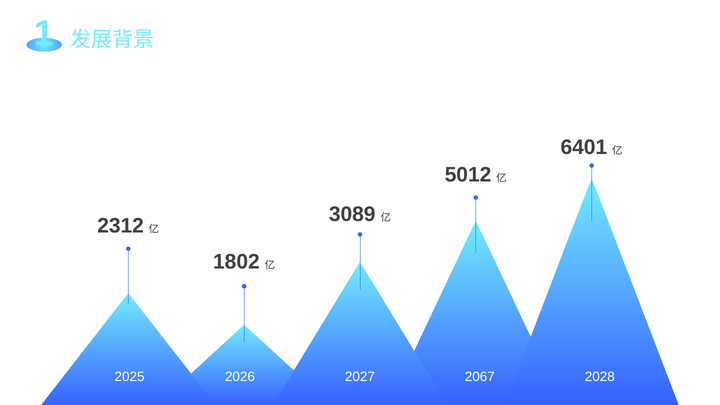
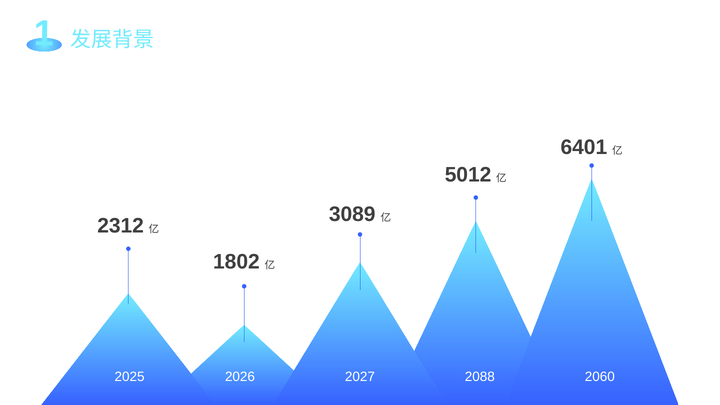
2067: 2067 -> 2088 (480, 377)
2028: 2028 -> 2060 (600, 377)
